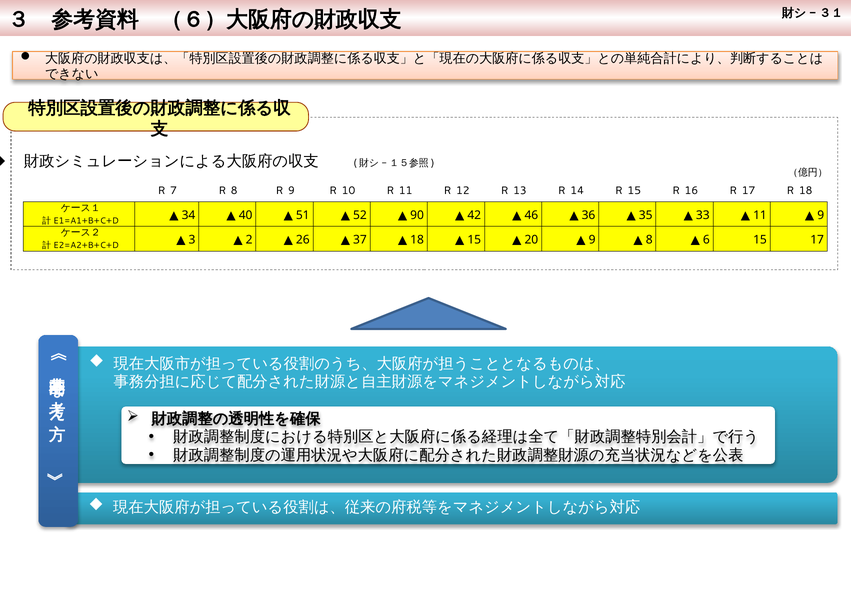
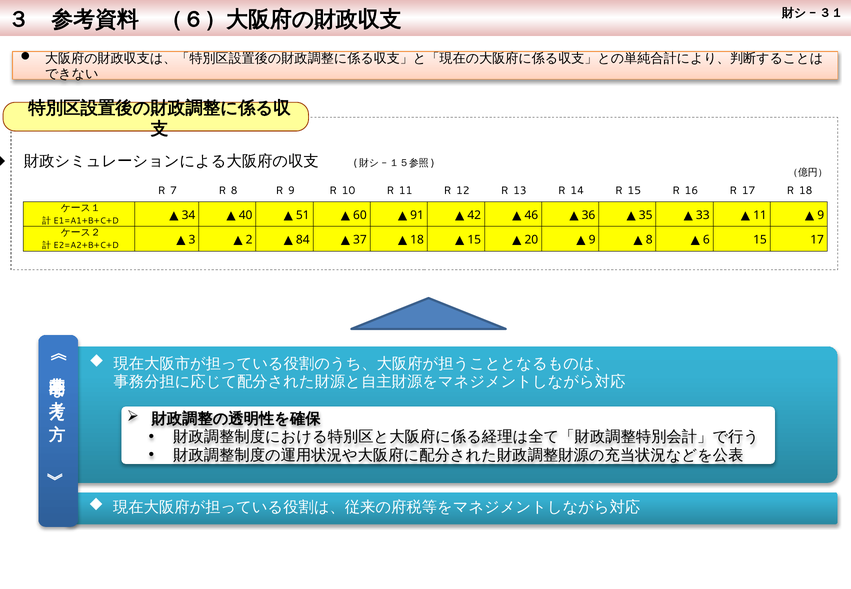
52: 52 -> 60 (360, 215)
90: 90 -> 91 (417, 215)
26: 26 -> 84 (303, 240)
